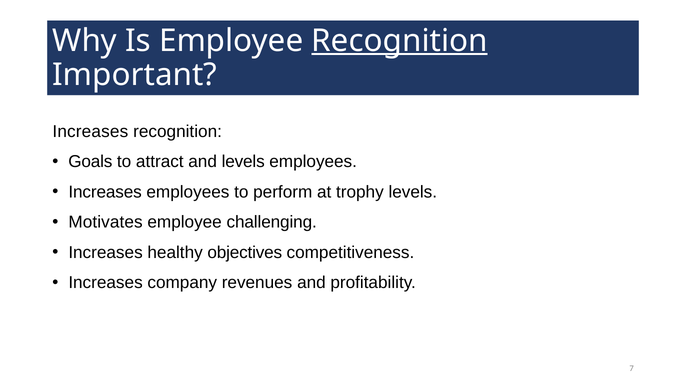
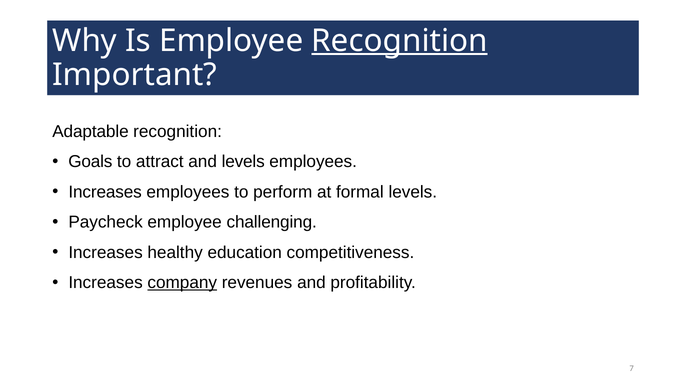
Increases: Increases -> Adaptable (90, 132)
trophy: trophy -> formal (360, 192)
Motivates: Motivates -> Paycheck (106, 222)
objectives: objectives -> education (245, 252)
company underline: none -> present (182, 283)
